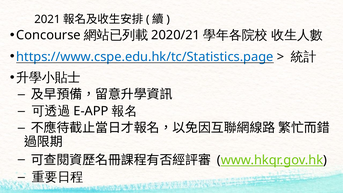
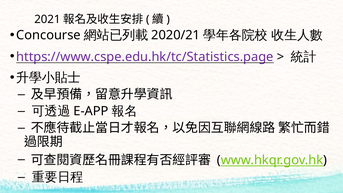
https://www.cspe.edu.hk/tc/Statistics.page colour: blue -> purple (145, 57)
